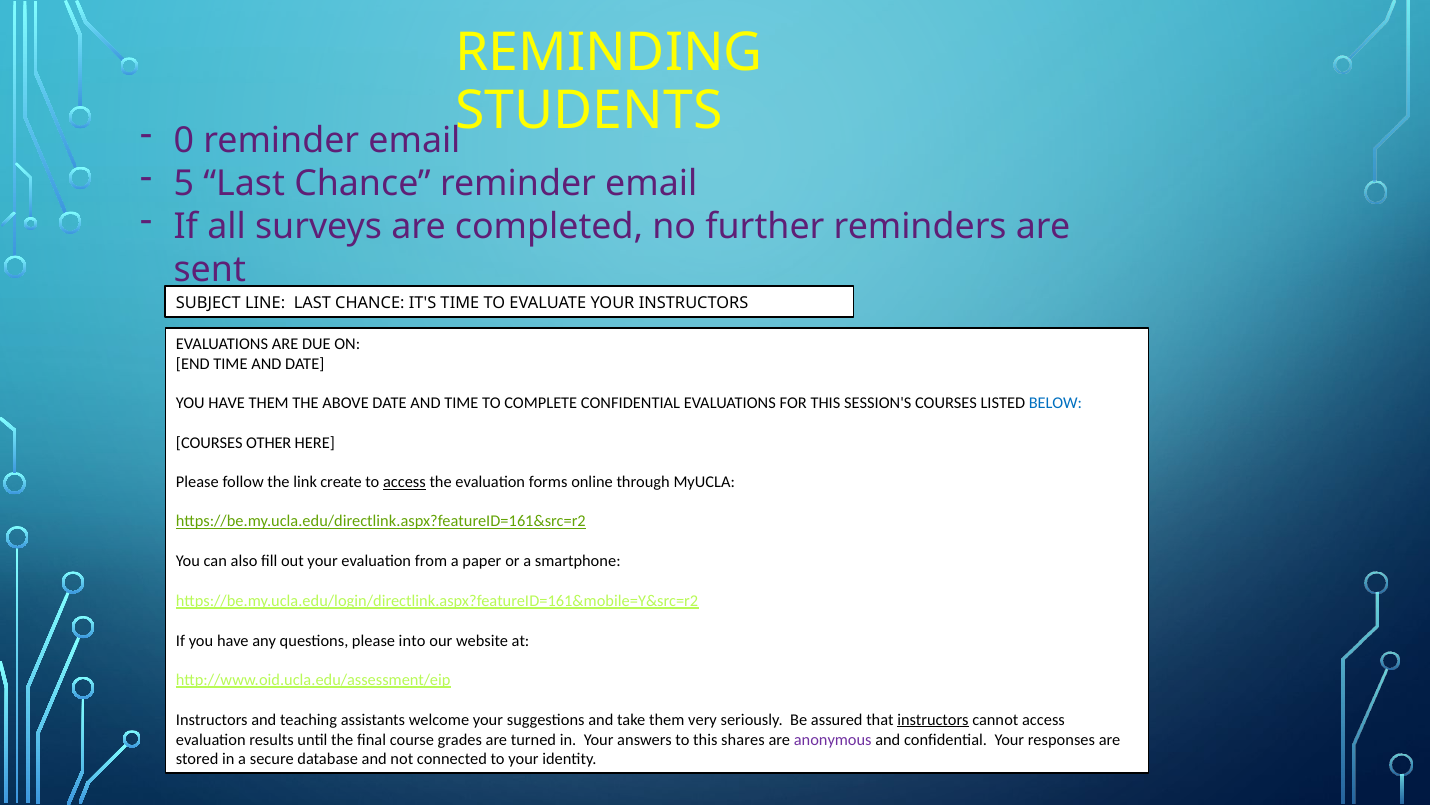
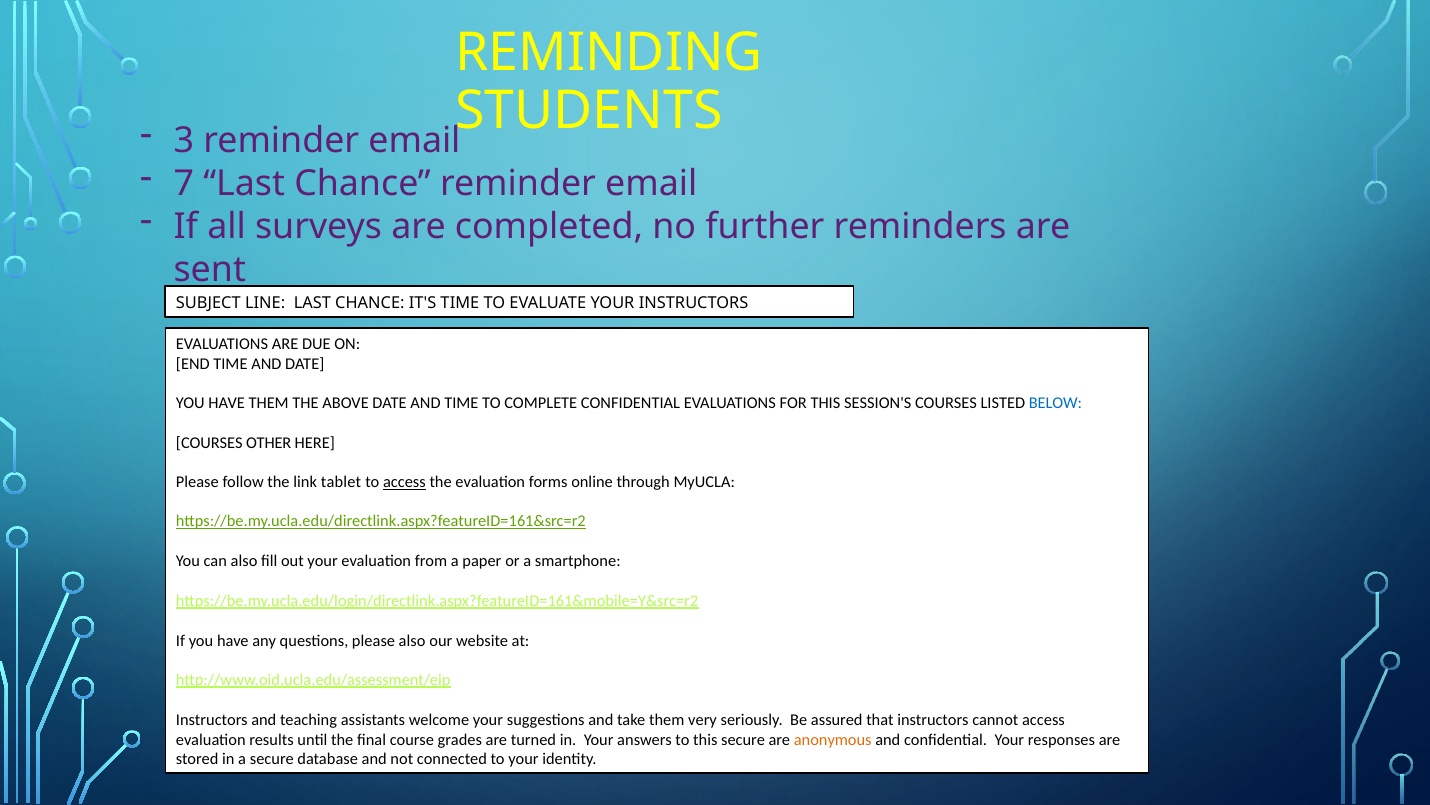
0: 0 -> 3 (184, 140)
5: 5 -> 7 (184, 183)
create: create -> tablet (341, 482)
please into: into -> also (412, 640)
instructors underline: present -> none (933, 719)
this shares: shares -> secure (743, 739)
anonymous colour: purple -> orange (833, 739)
